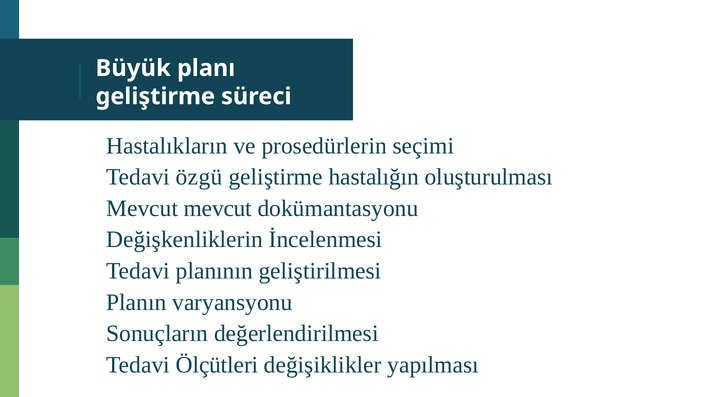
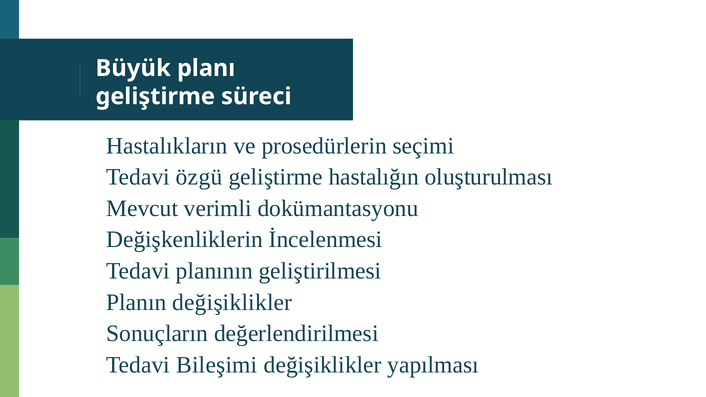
mevcut: mevcut -> verimli (218, 209)
varyansyonu: varyansyonu -> değişiklikler (232, 302)
Ölçütleri: Ölçütleri -> Bileşimi (217, 365)
